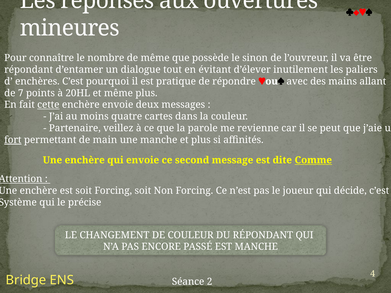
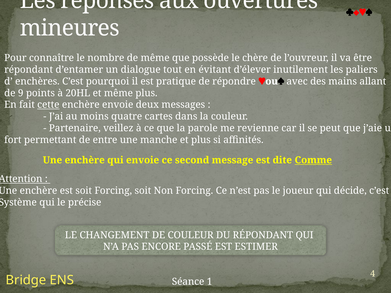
sinon: sinon -> chère (255, 58)
7: 7 -> 9 (21, 93)
fort underline: present -> none (13, 140)
main: main -> entre (105, 140)
EST MANCHE: MANCHE -> ESTIMER (256, 247)
2: 2 -> 1 (210, 282)
